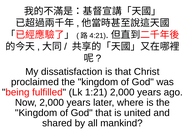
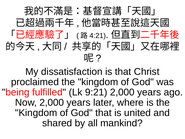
1:21: 1:21 -> 9:21 (96, 92)
